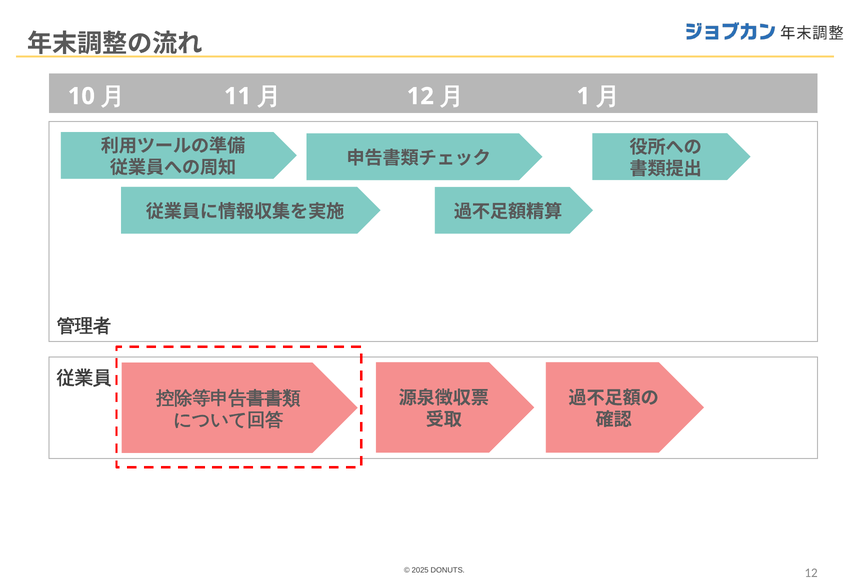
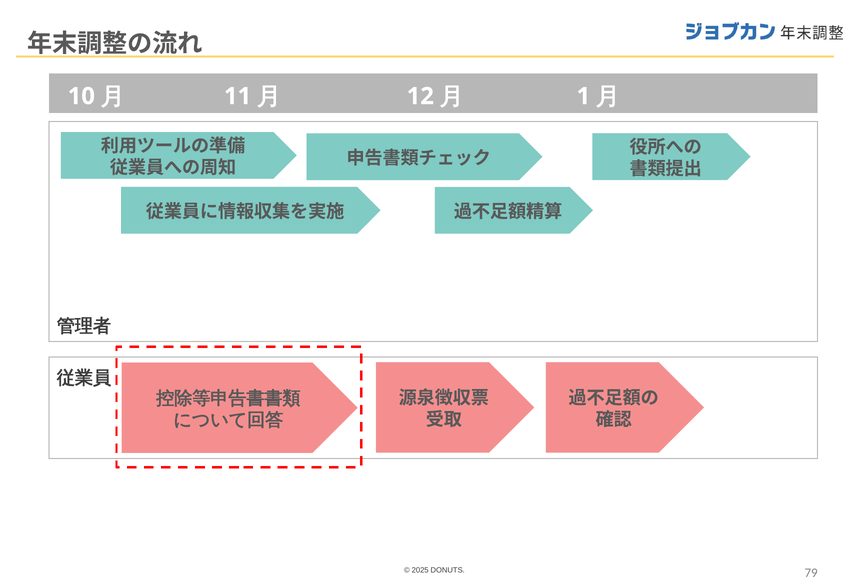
12: 12 -> 79 (811, 573)
